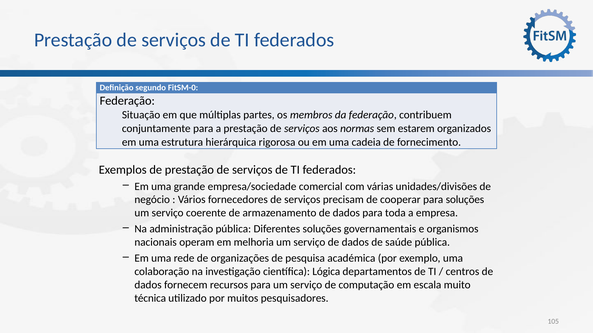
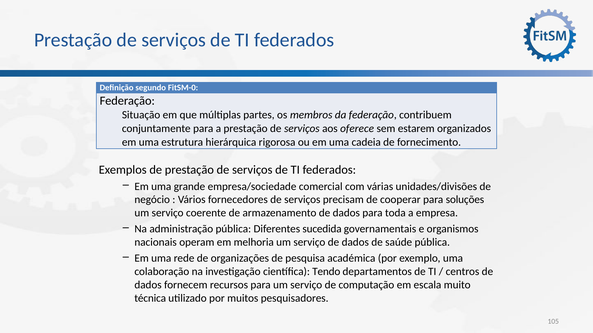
normas: normas -> oferece (357, 129)
Diferentes soluções: soluções -> sucedida (322, 229)
Lógica: Lógica -> Tendo (326, 272)
